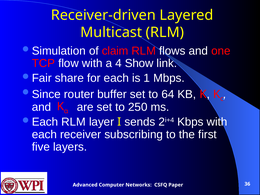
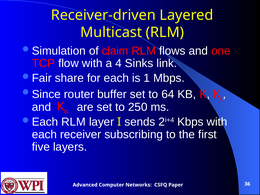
Show: Show -> Sinks (139, 63)
